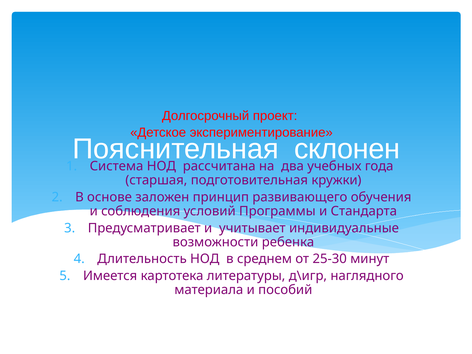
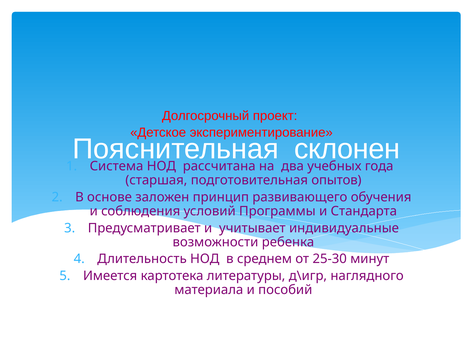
кружки: кружки -> опытов (336, 180)
